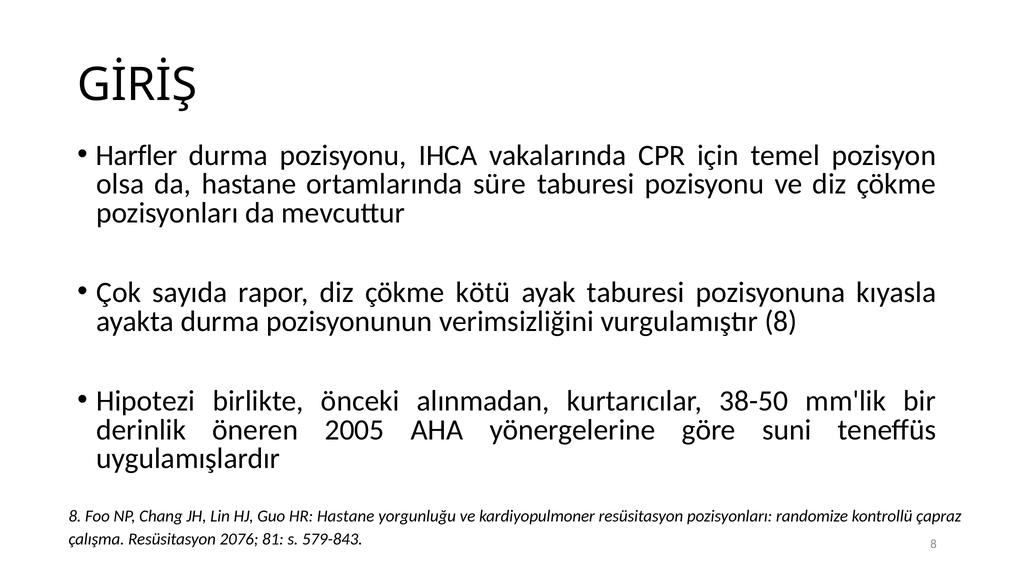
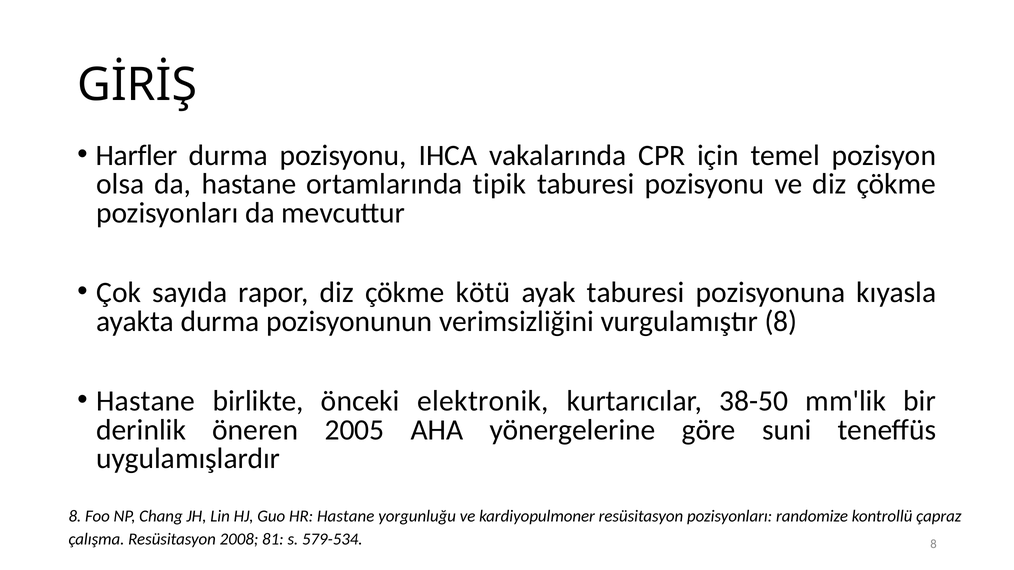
süre: süre -> tipik (500, 184)
Hipotezi: Hipotezi -> Hastane (146, 401)
alınmadan: alınmadan -> elektronik (483, 401)
2076: 2076 -> 2008 (239, 540)
579-843: 579-843 -> 579-534 (332, 540)
